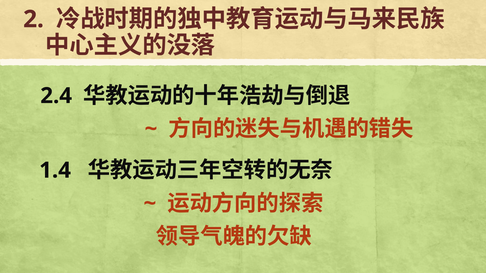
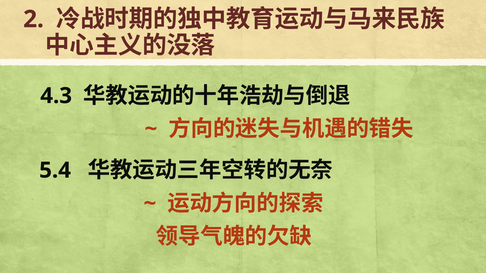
2.4: 2.4 -> 4.3 (56, 96)
1.4: 1.4 -> 5.4 (55, 171)
